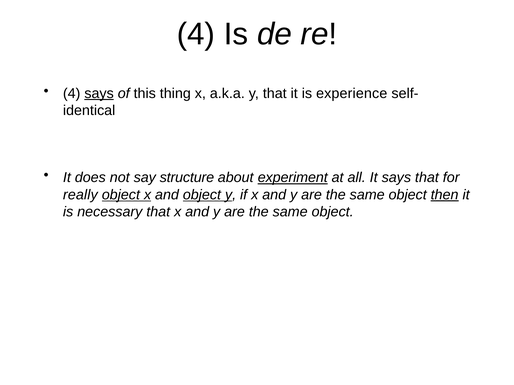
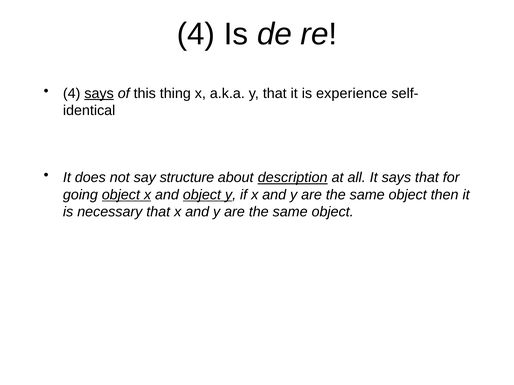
experiment: experiment -> description (293, 178)
really: really -> going (80, 195)
then underline: present -> none (445, 195)
